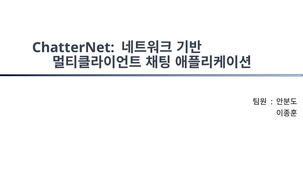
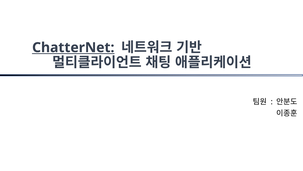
ChatterNet underline: none -> present (73, 47)
